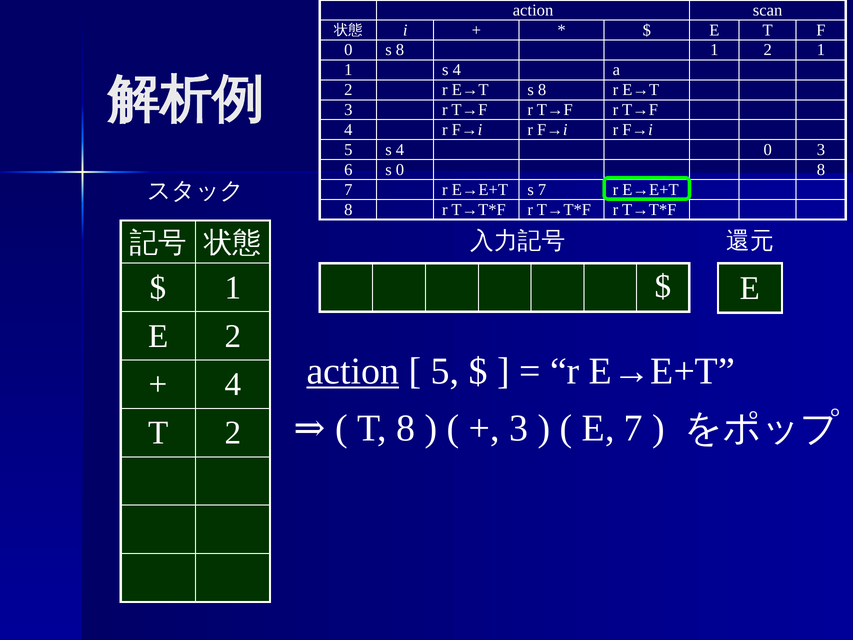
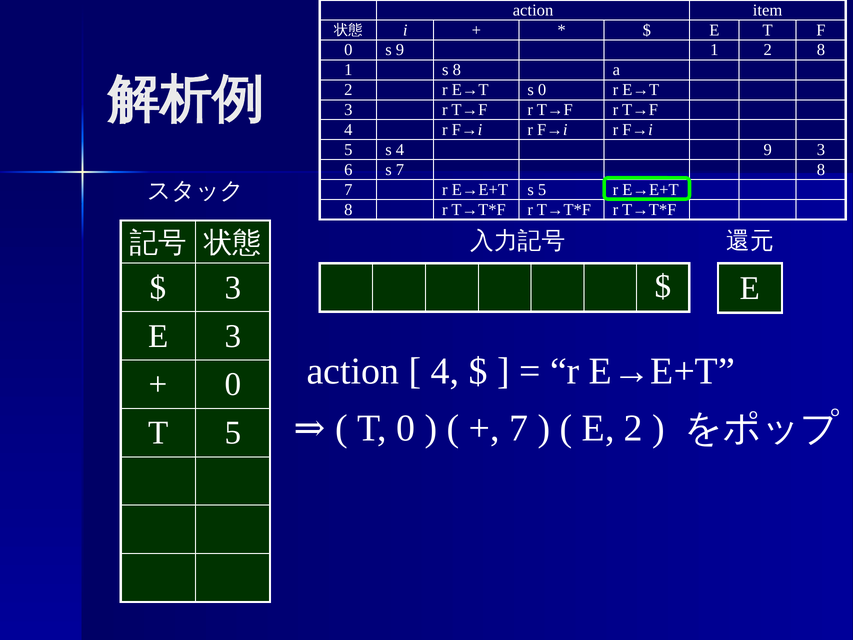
scan: scan -> item (768, 10)
0 s 8: 8 -> 9 (400, 50)
2 1: 1 -> 8 (821, 50)
1 s 4: 4 -> 8 (457, 70)
E→T s 8: 8 -> 0 (542, 90)
4 0: 0 -> 9 (768, 150)
s 0: 0 -> 7 (400, 170)
s 7: 7 -> 5 (542, 190)
1: 1 -> 3 (233, 288)
E 2: 2 -> 3 (233, 336)
action underline: present -> none (353, 371)
5: 5 -> 4 (445, 371)
4: 4 -> 0 (233, 384)
T 8: 8 -> 0 (406, 428)
3: 3 -> 7 (519, 428)
E 7: 7 -> 2 (633, 428)
T 2: 2 -> 5 (233, 433)
